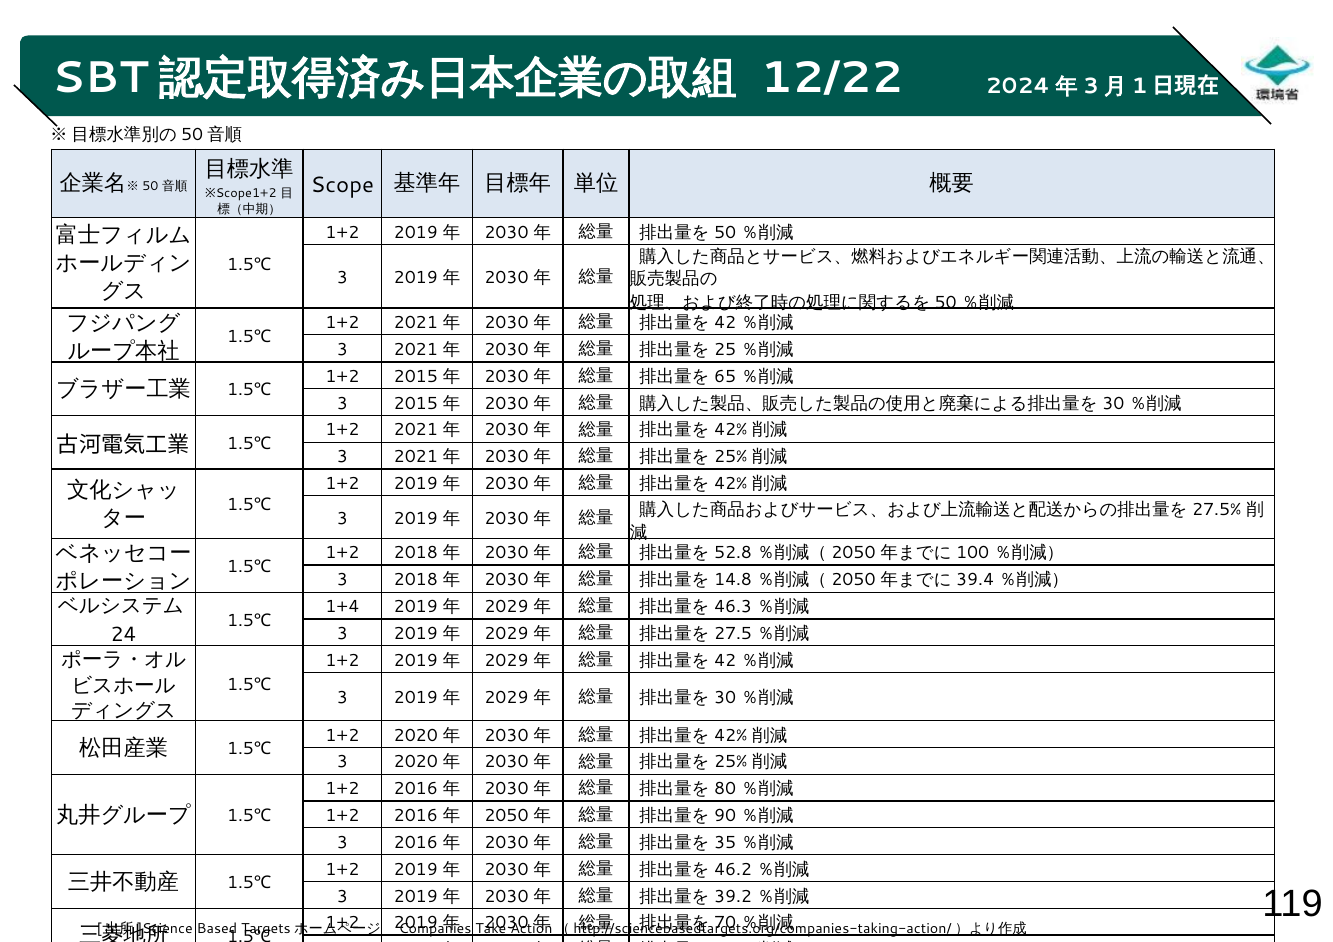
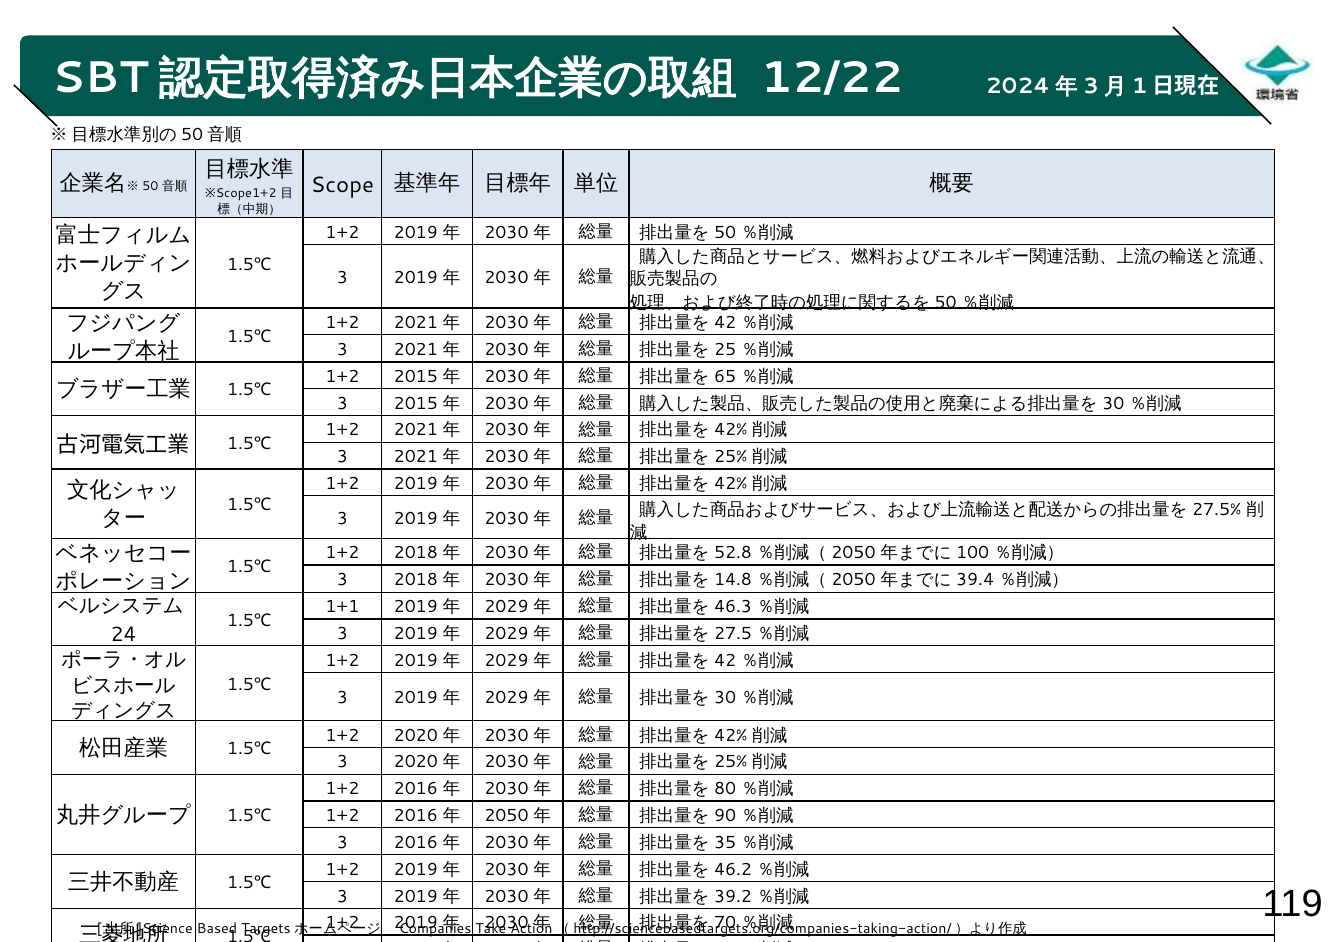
1+4: 1+4 -> 1+1 (342, 607)
